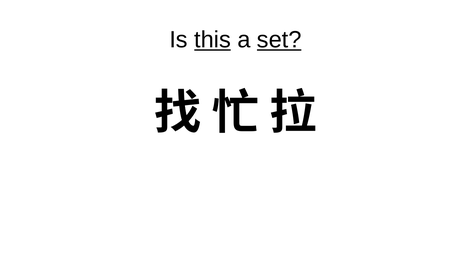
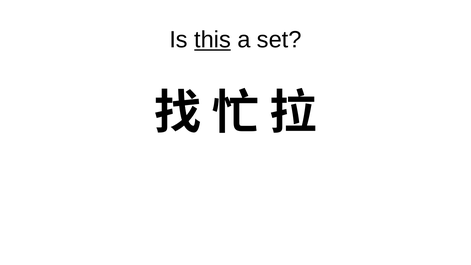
set underline: present -> none (279, 40)
